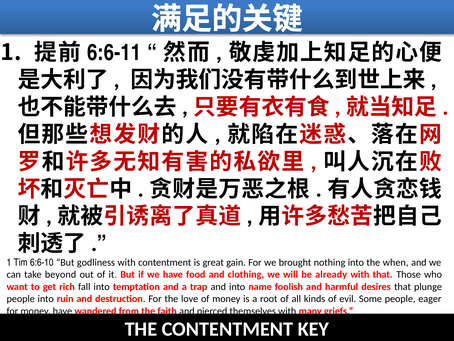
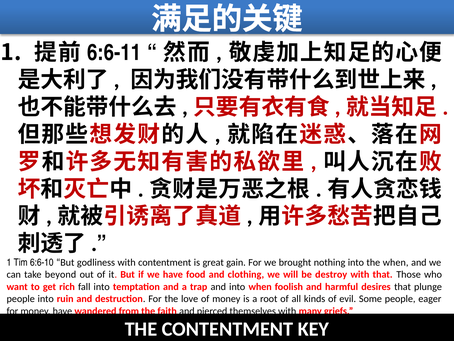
already: already -> destroy (331, 274)
into name: name -> when (260, 286)
